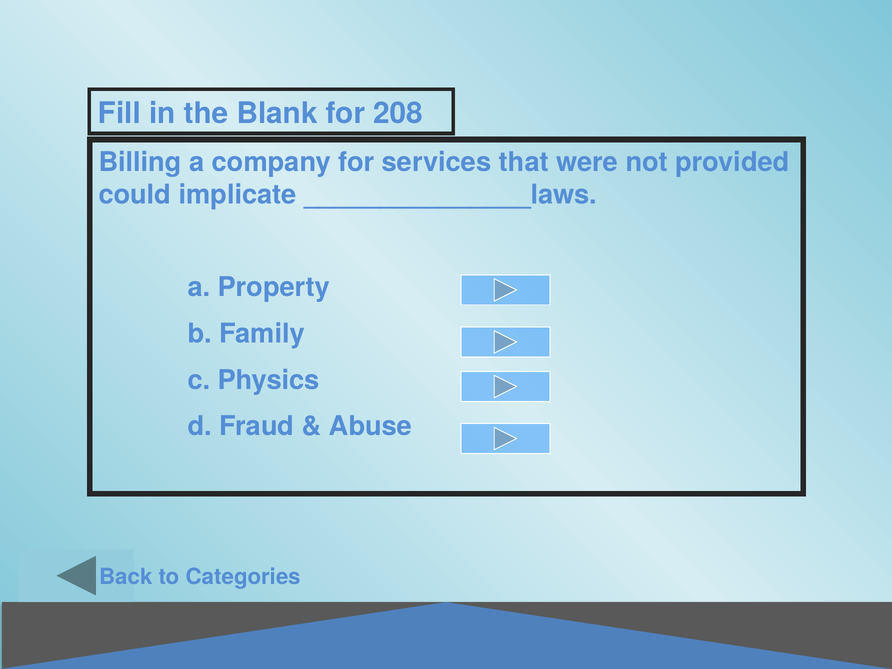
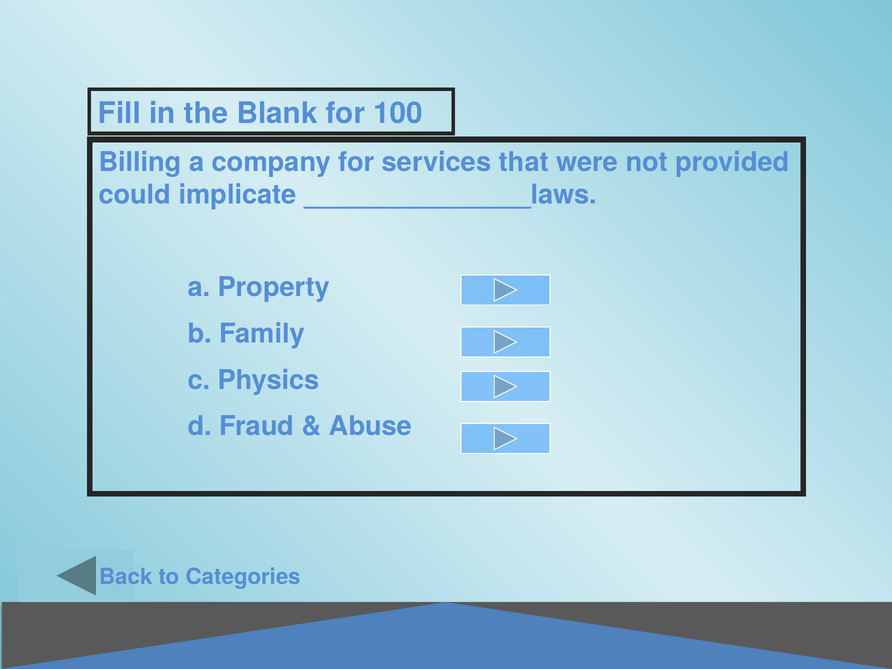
208: 208 -> 100 (398, 113)
